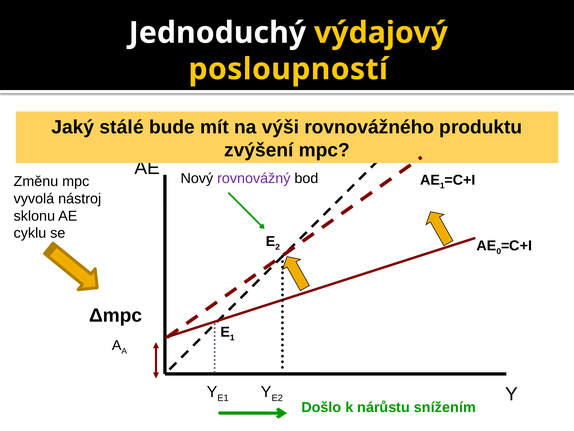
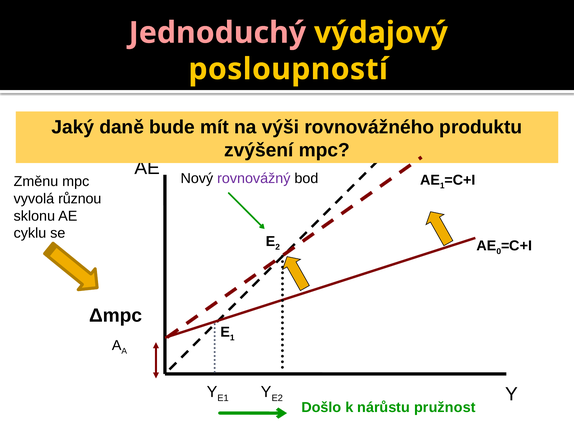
Jednoduchý colour: white -> pink (217, 33)
stálé: stálé -> daně (122, 127)
nástroj: nástroj -> různou (80, 199)
snížením: snížením -> pružnost (445, 407)
